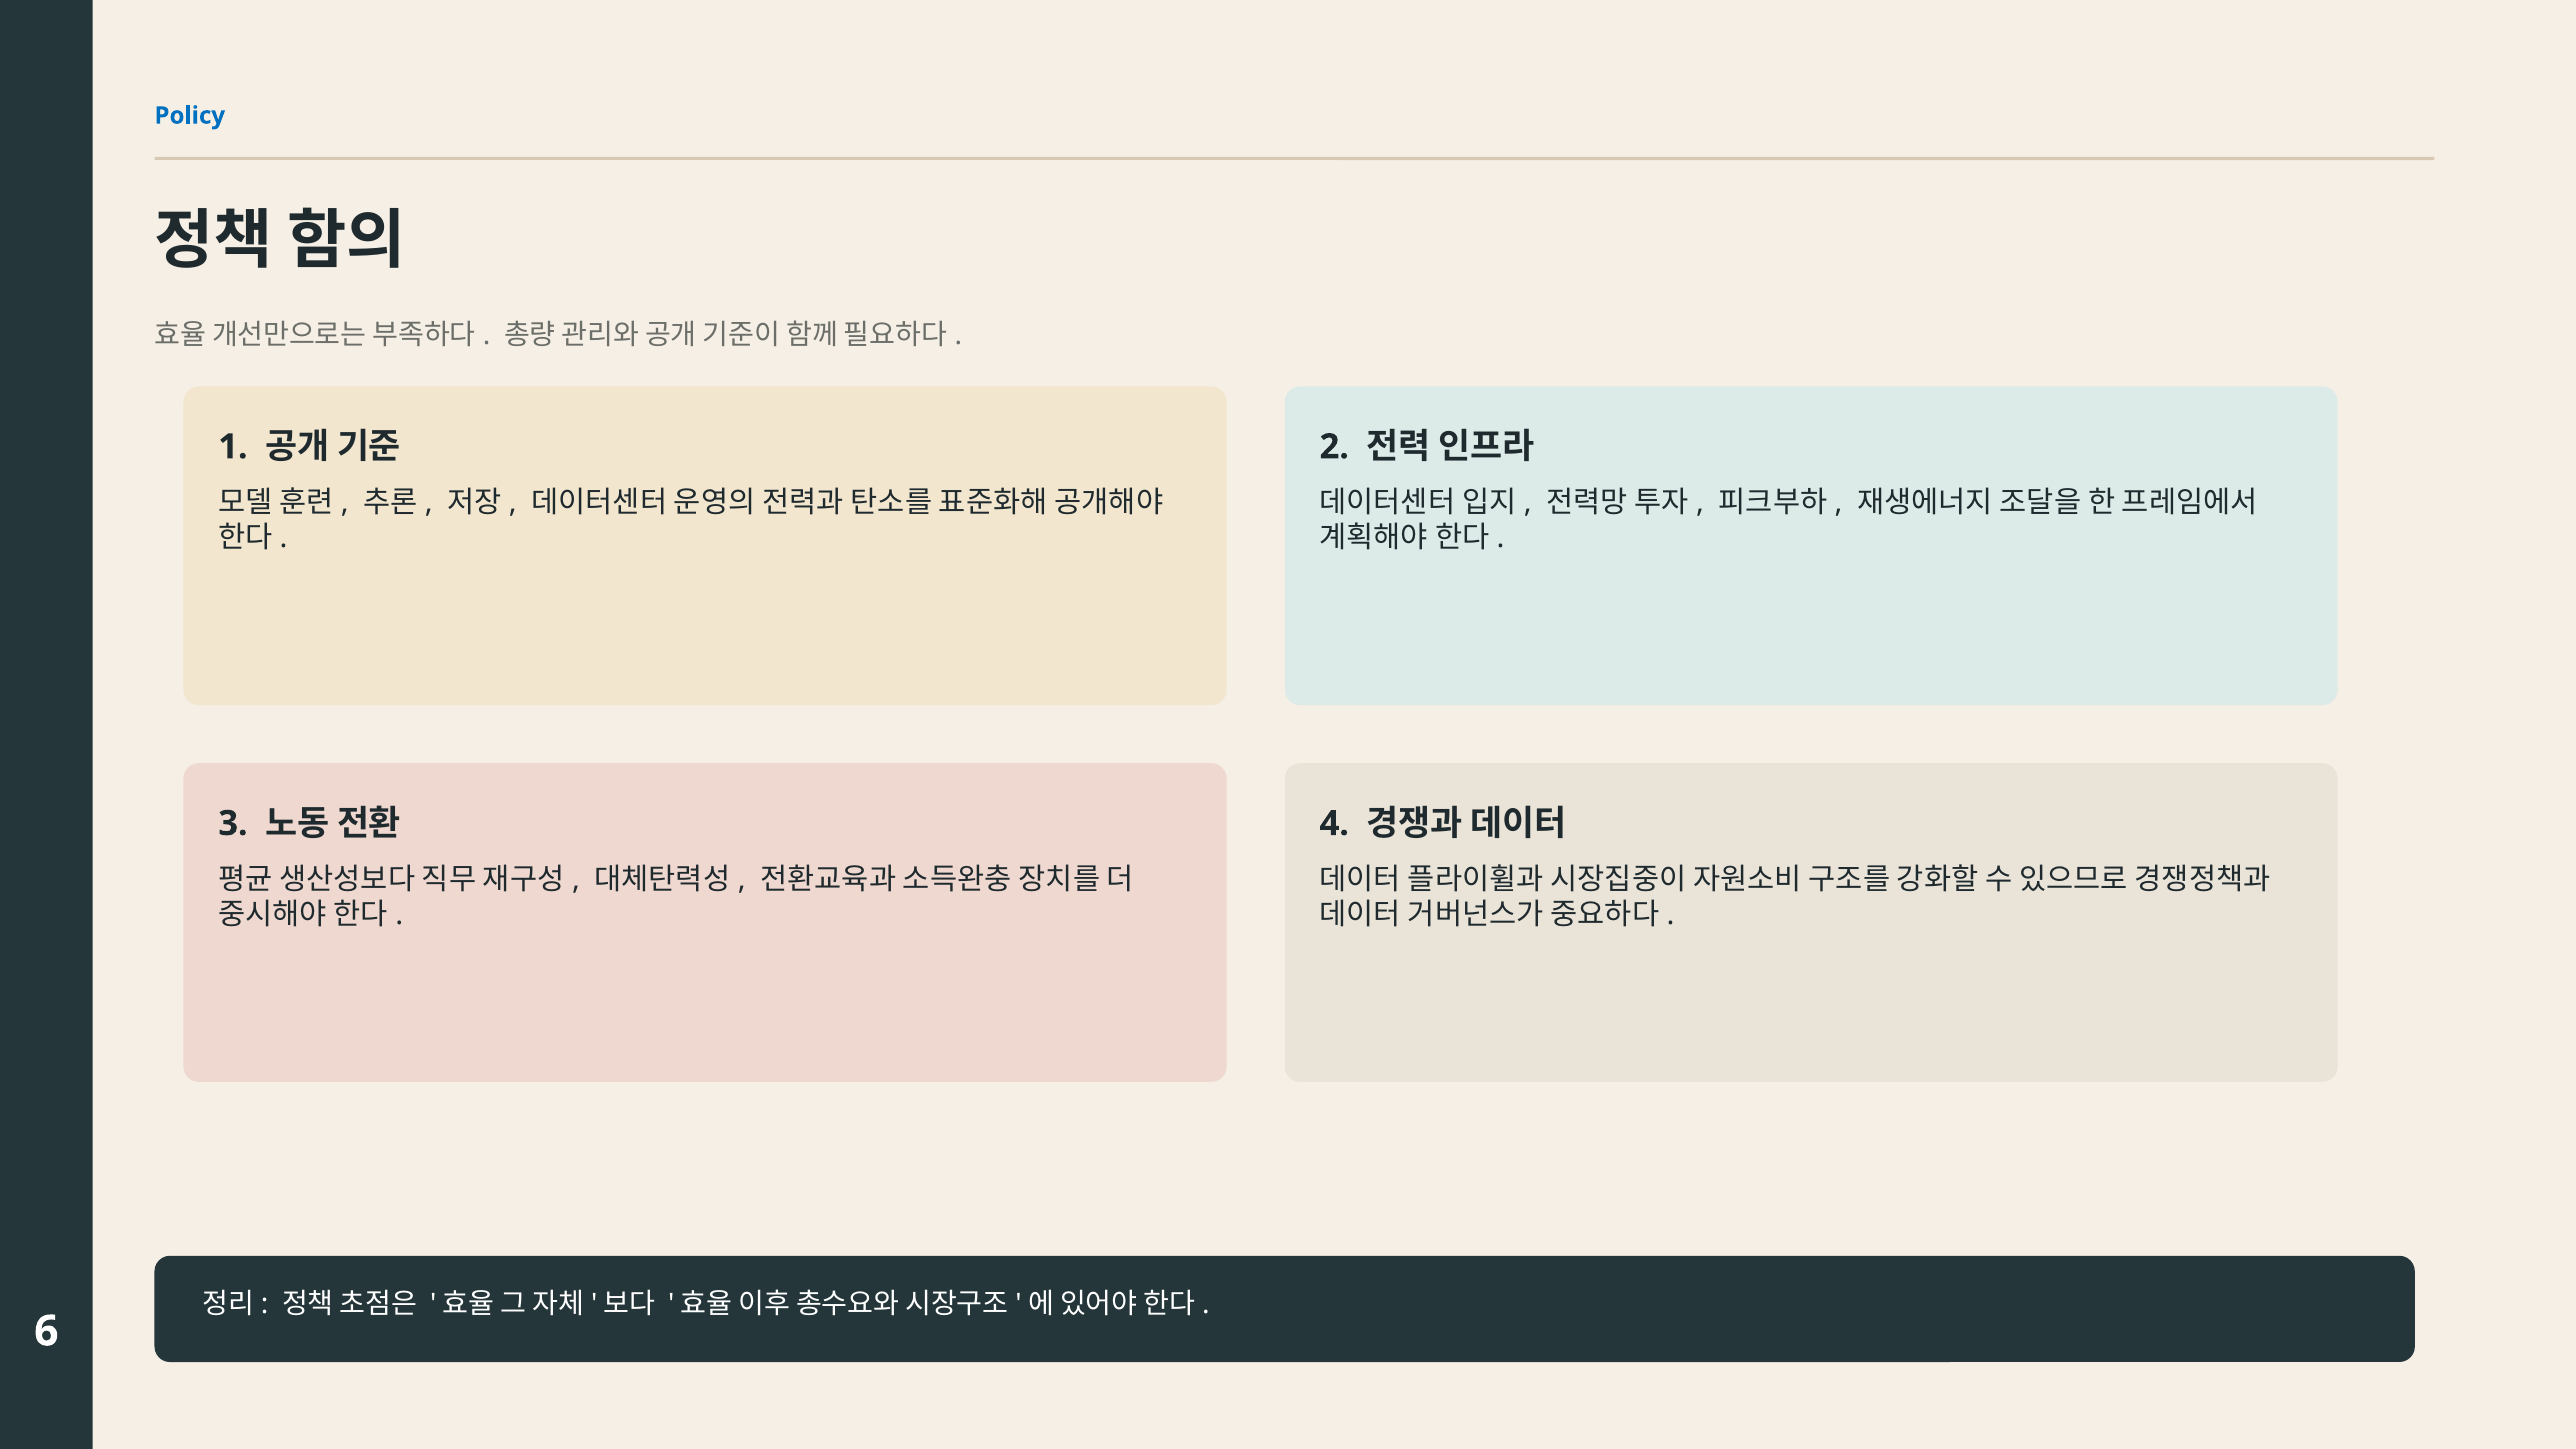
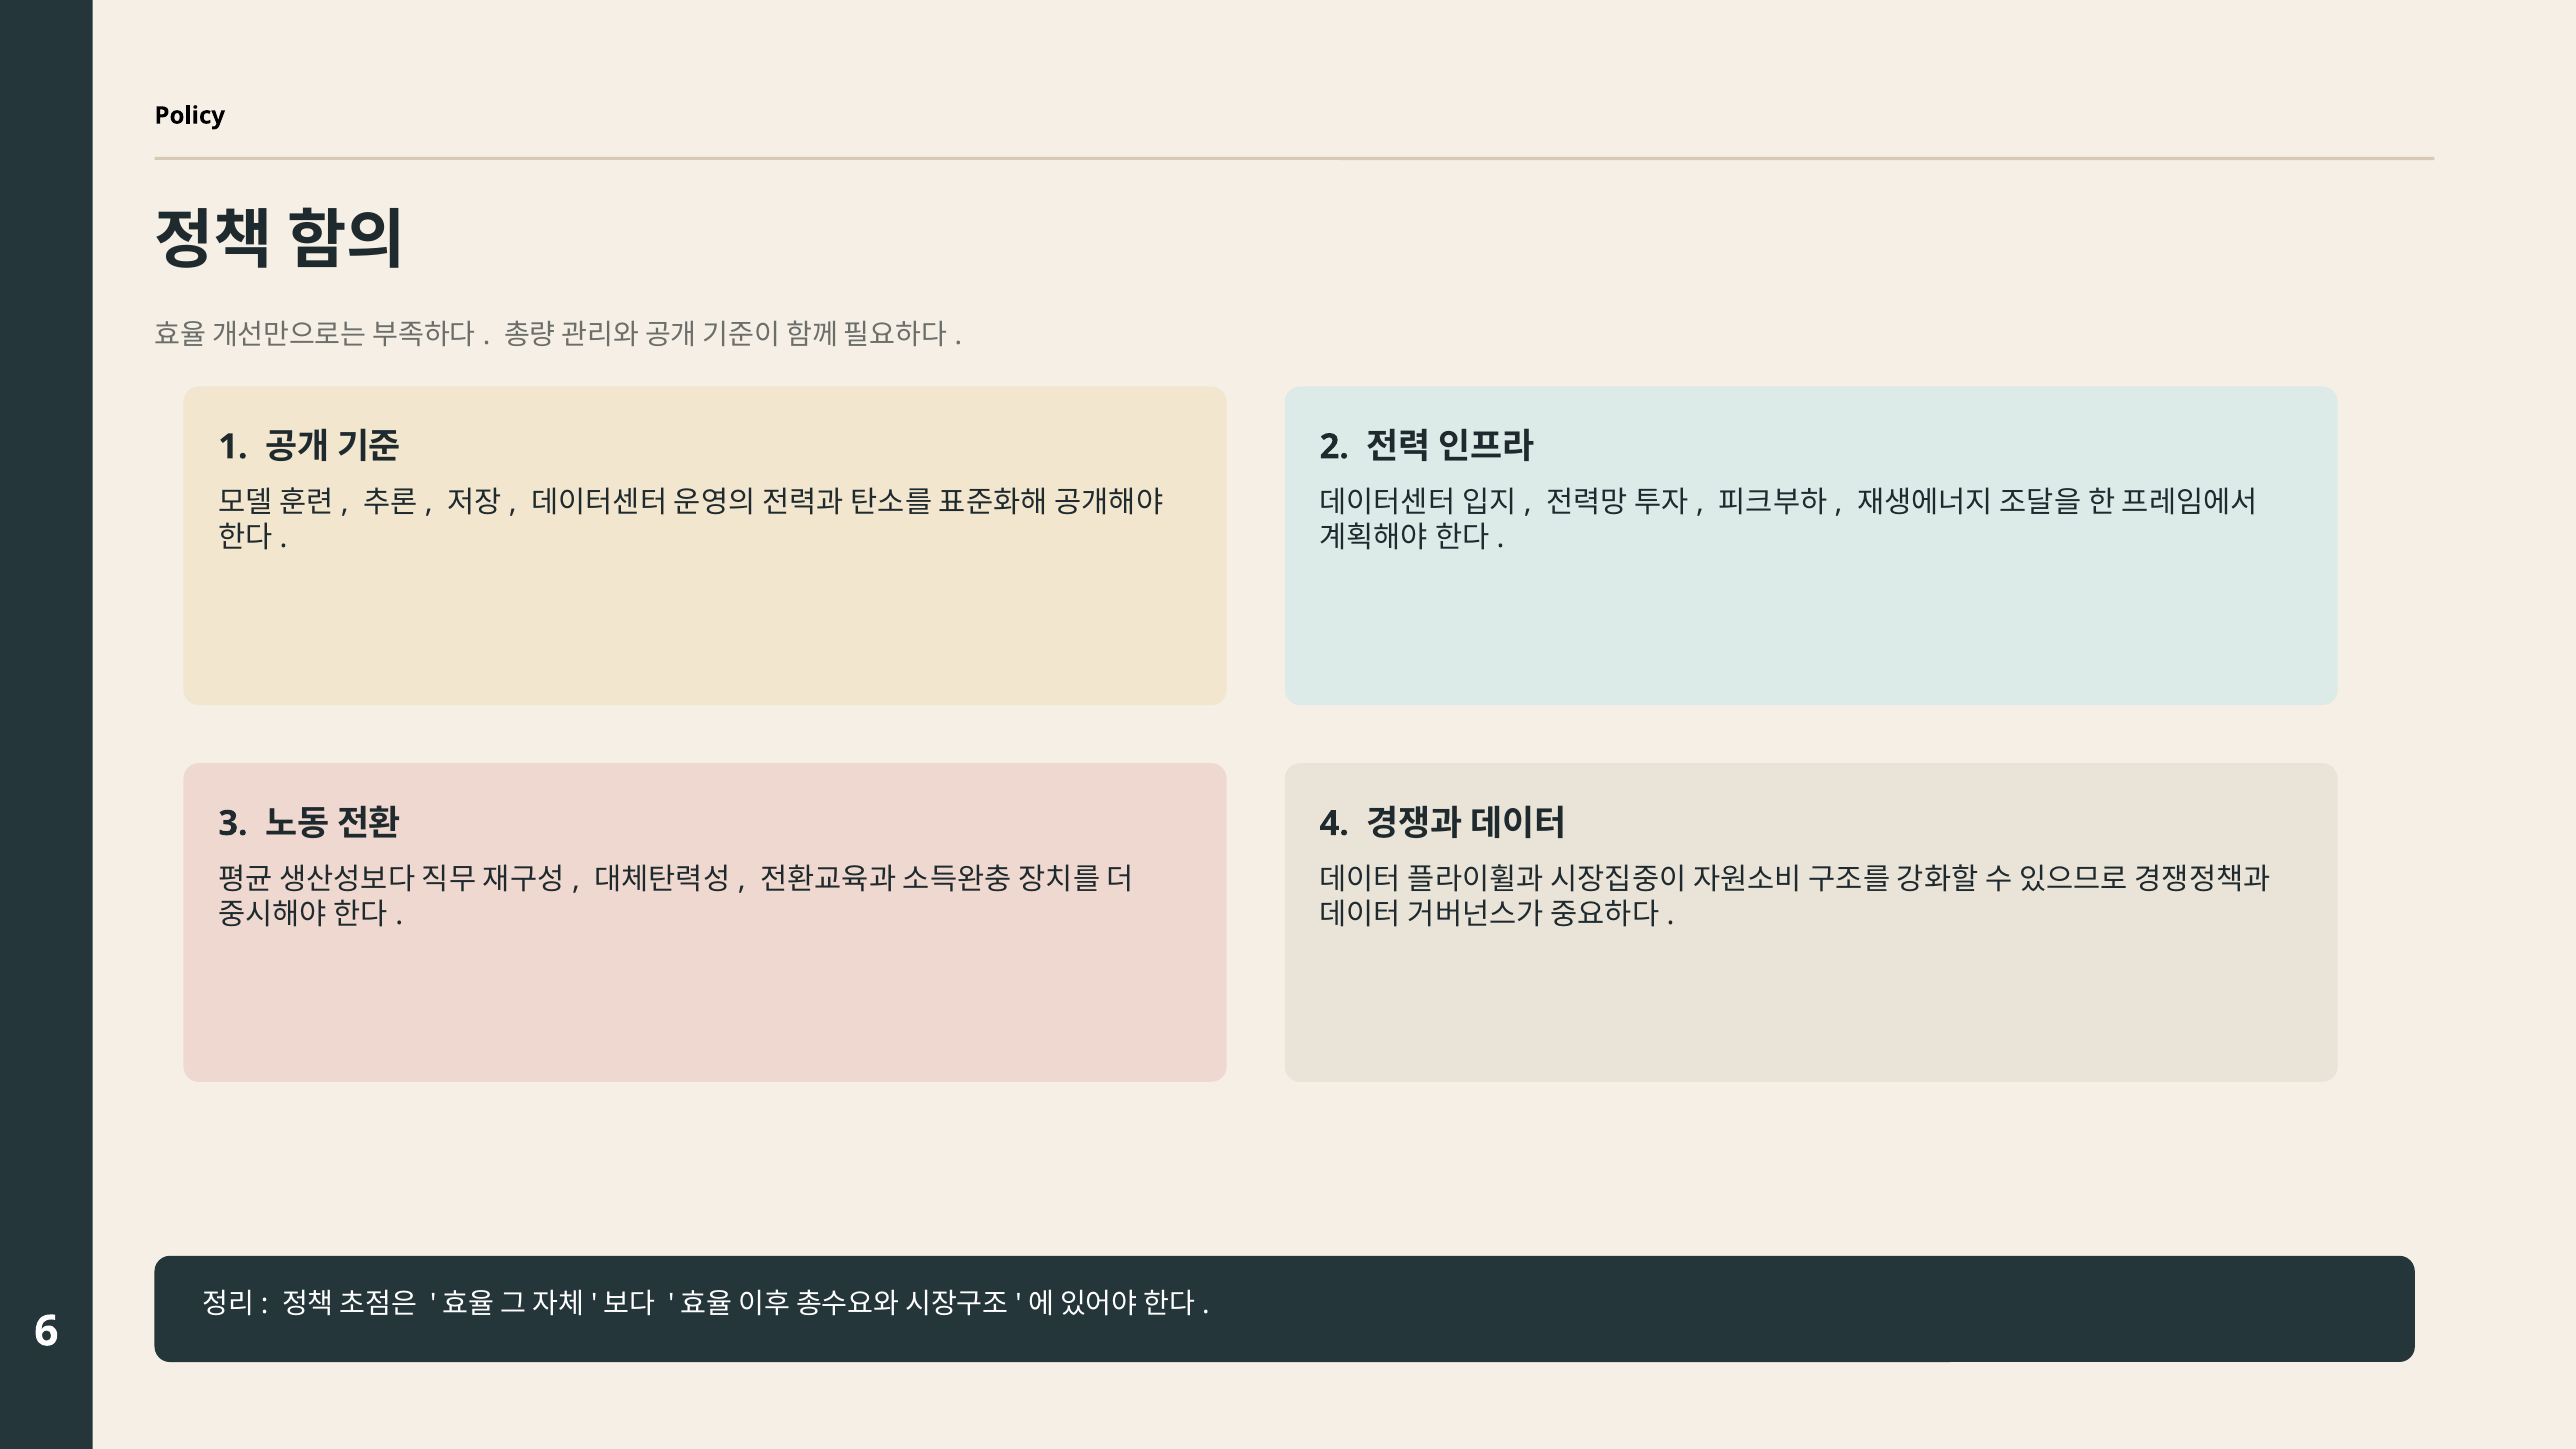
Policy colour: blue -> black (190, 116)
